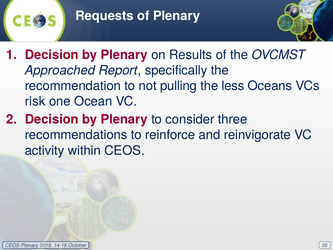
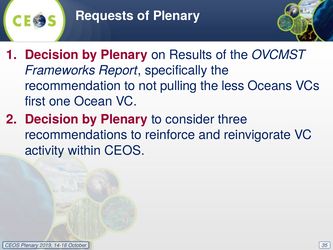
Approached: Approached -> Frameworks (60, 70)
risk: risk -> first (35, 101)
